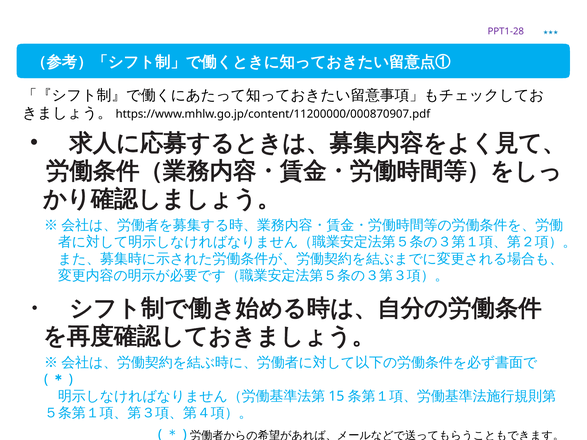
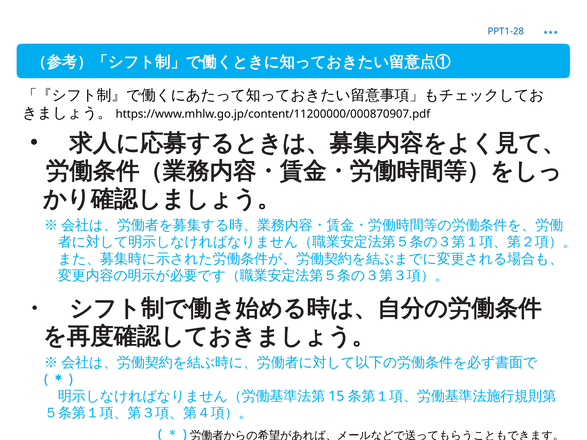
PPT1-28 colour: purple -> blue (506, 31)
